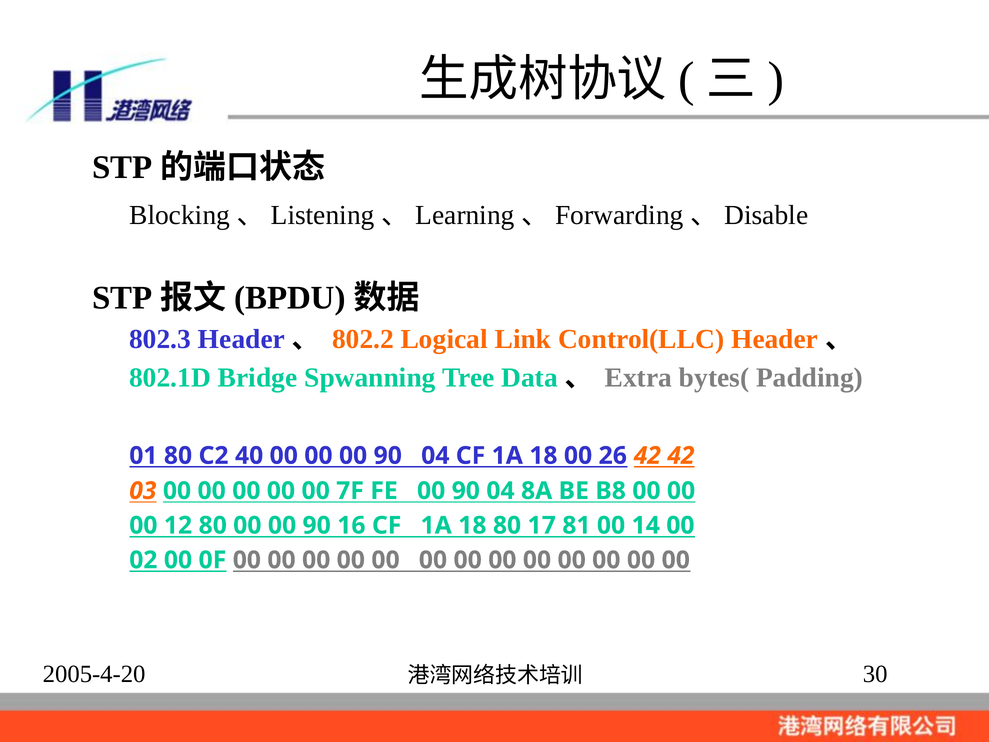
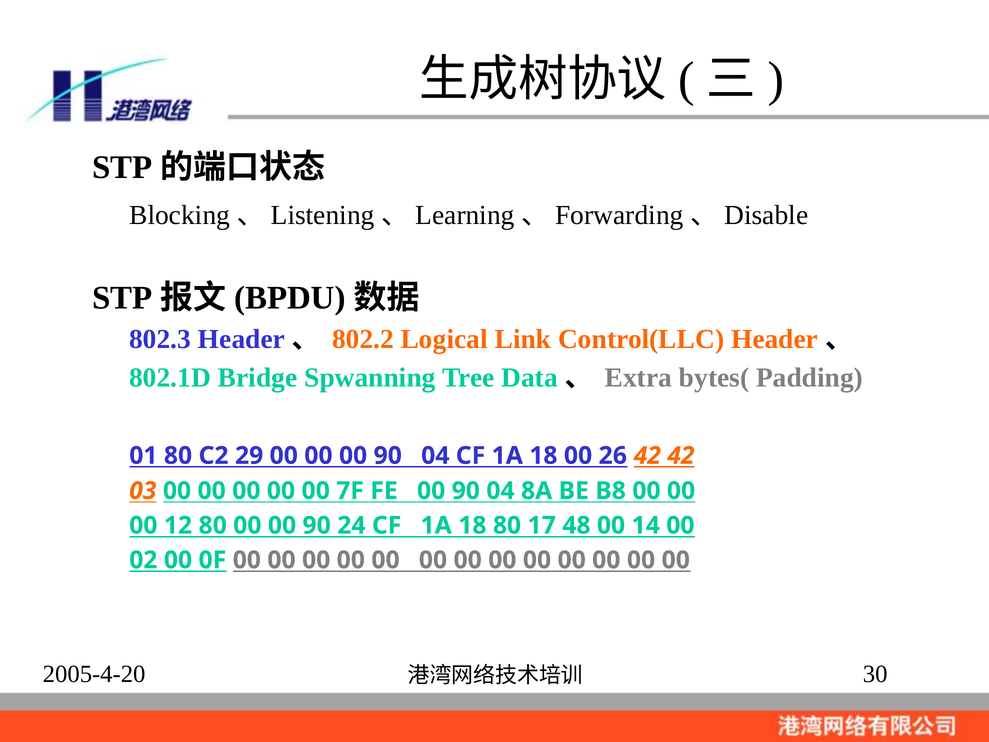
40: 40 -> 29 (249, 456)
16: 16 -> 24 (351, 525)
81: 81 -> 48 (576, 525)
